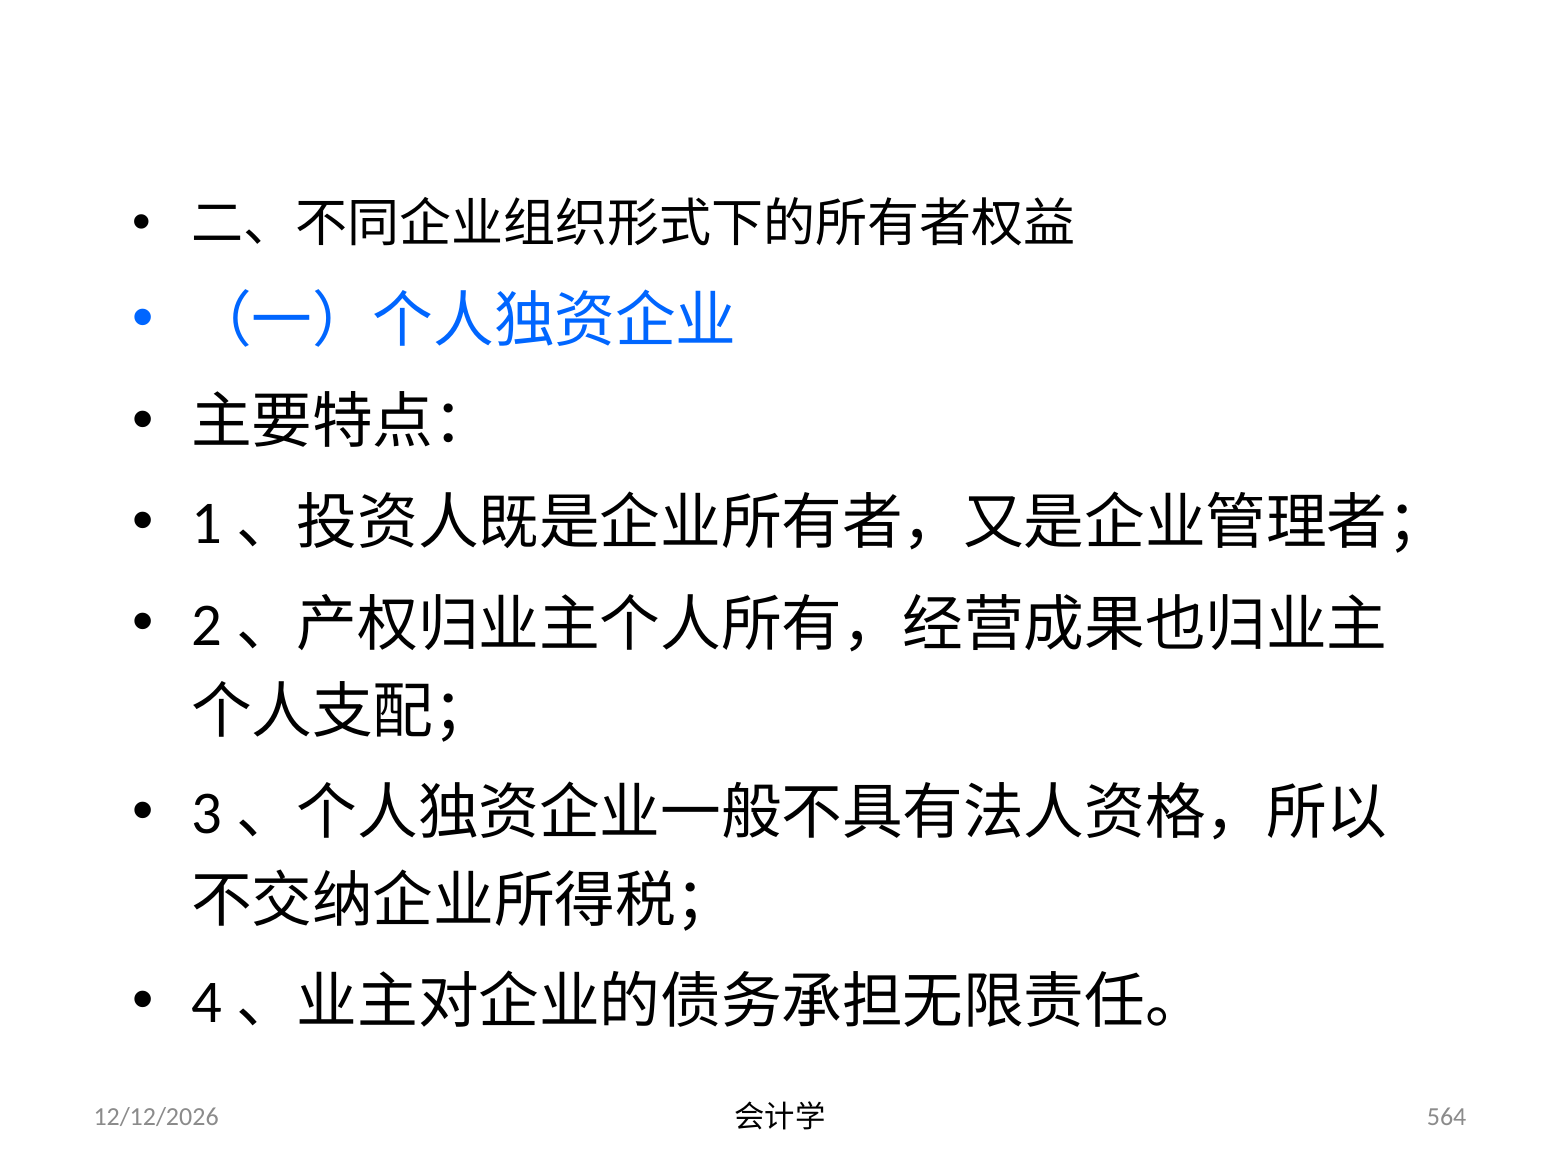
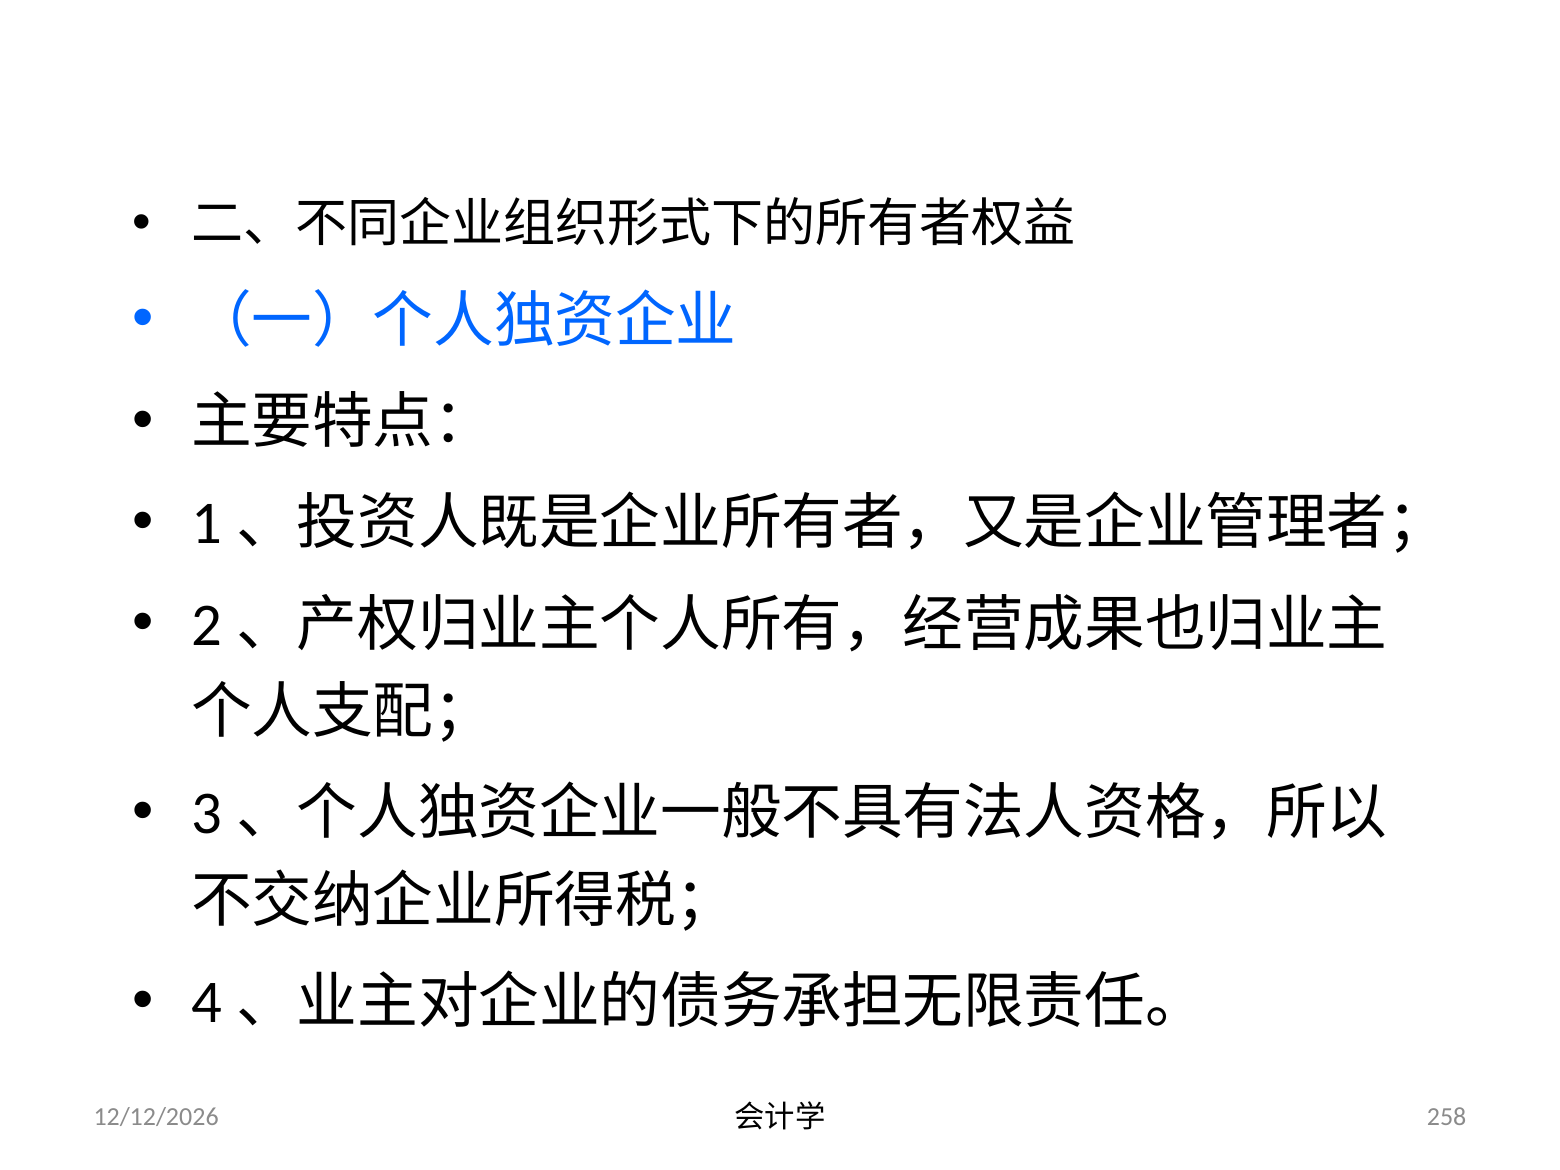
564: 564 -> 258 (1447, 1117)
